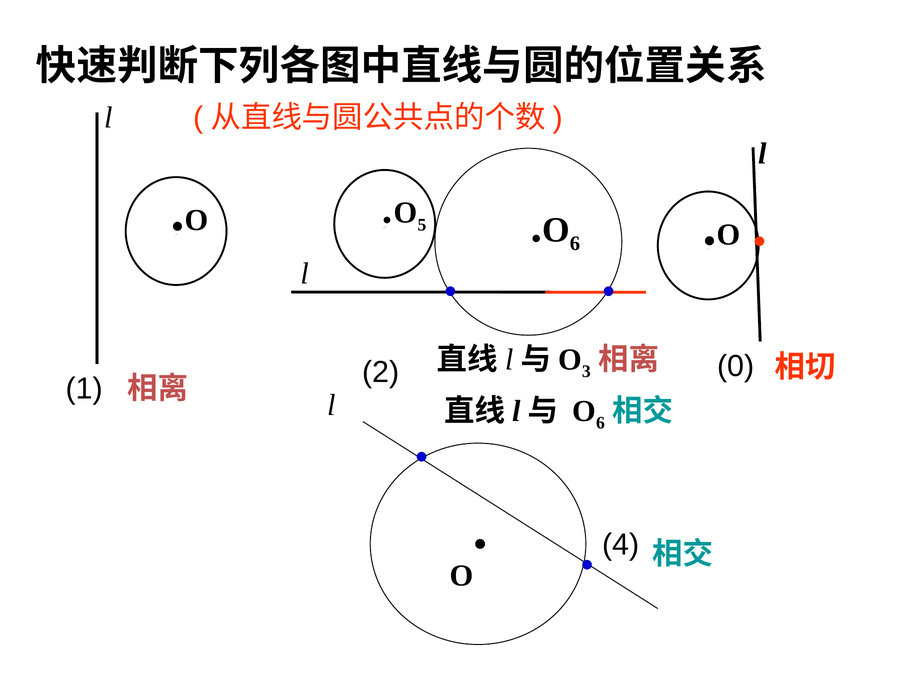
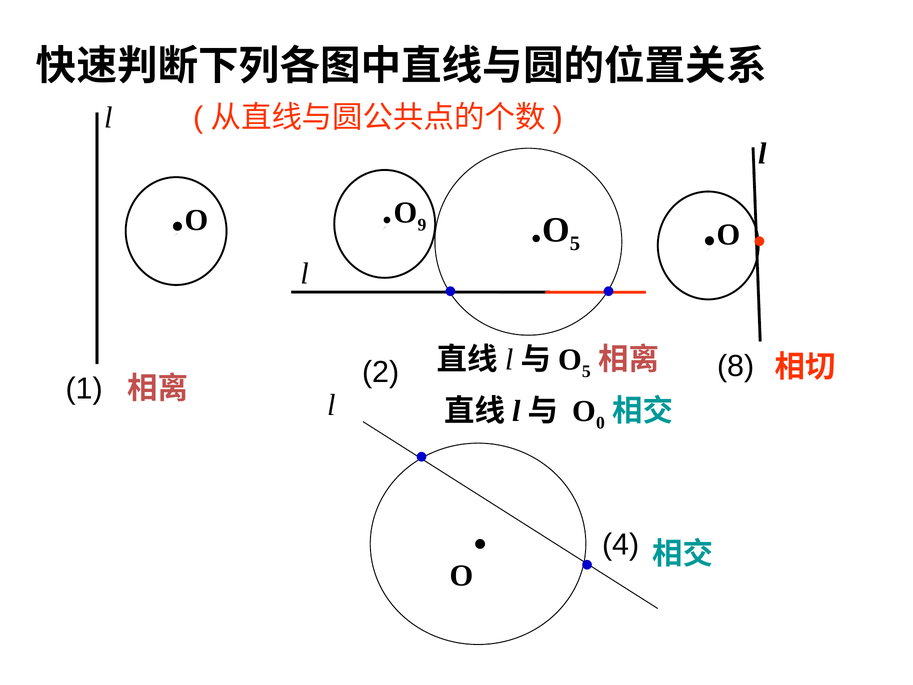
5: 5 -> 9 (422, 225)
6: 6 -> 5 (575, 244)
3: 3 -> 5 (586, 371)
0: 0 -> 8 (736, 366)
6: 6 -> 0 (600, 423)
